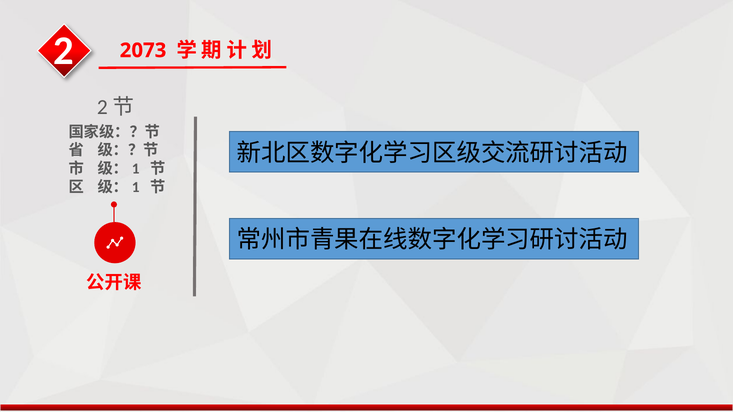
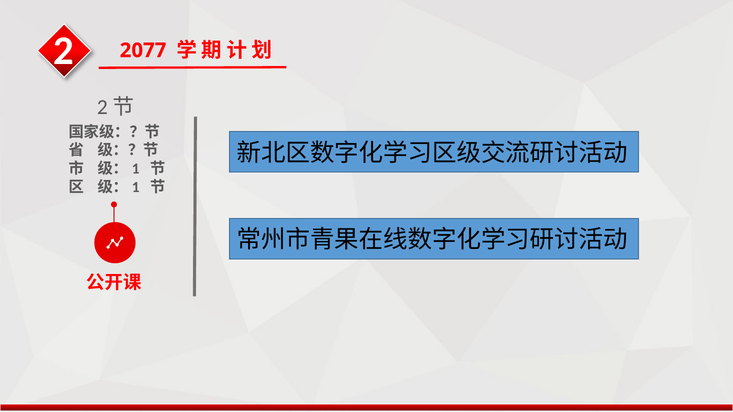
2073: 2073 -> 2077 (143, 50)
